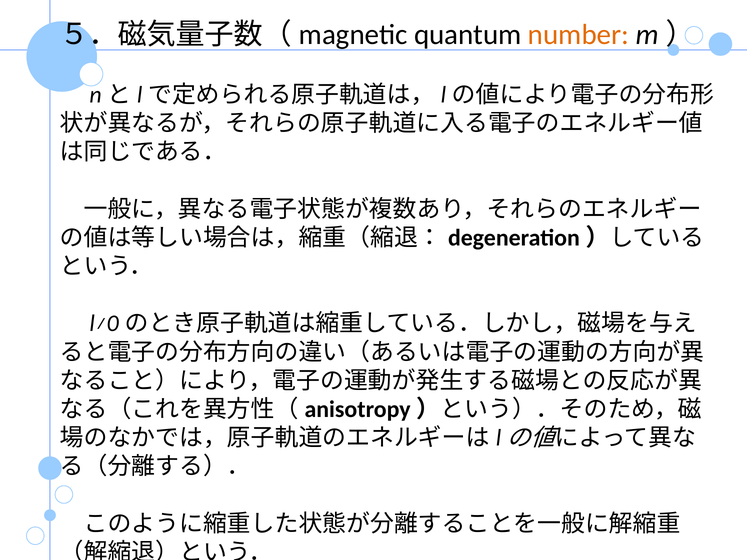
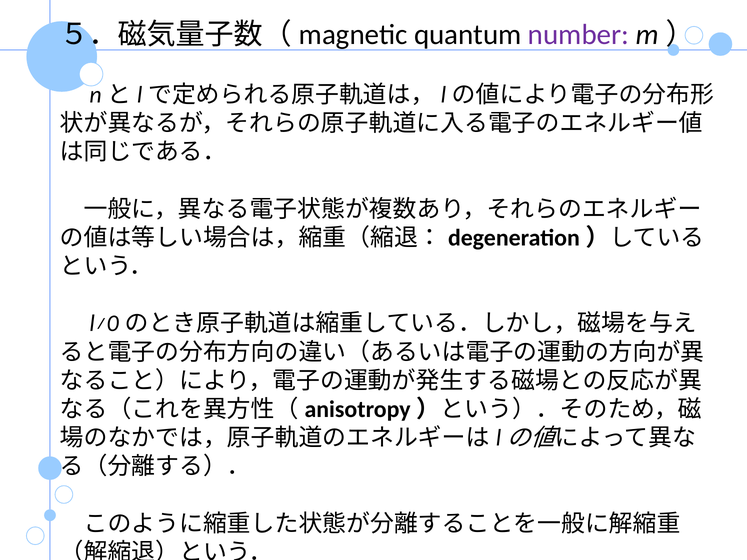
number colour: orange -> purple (579, 35)
